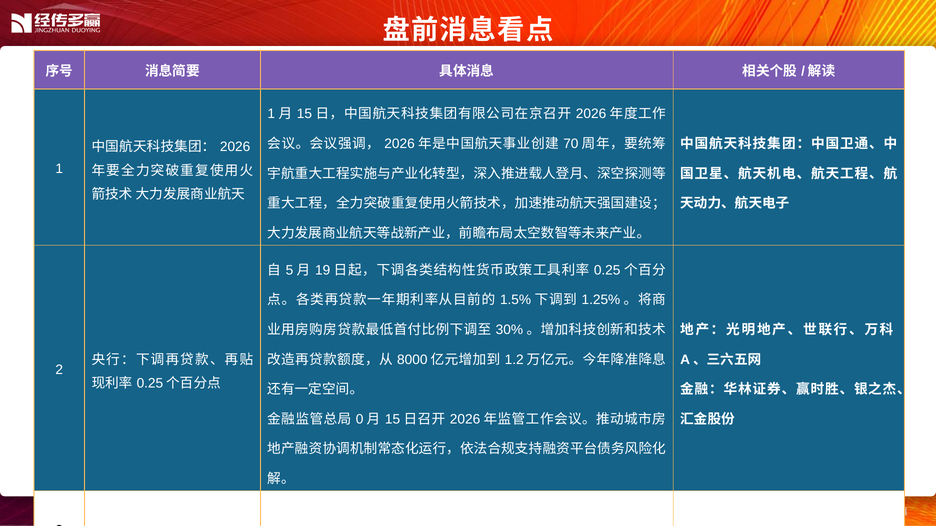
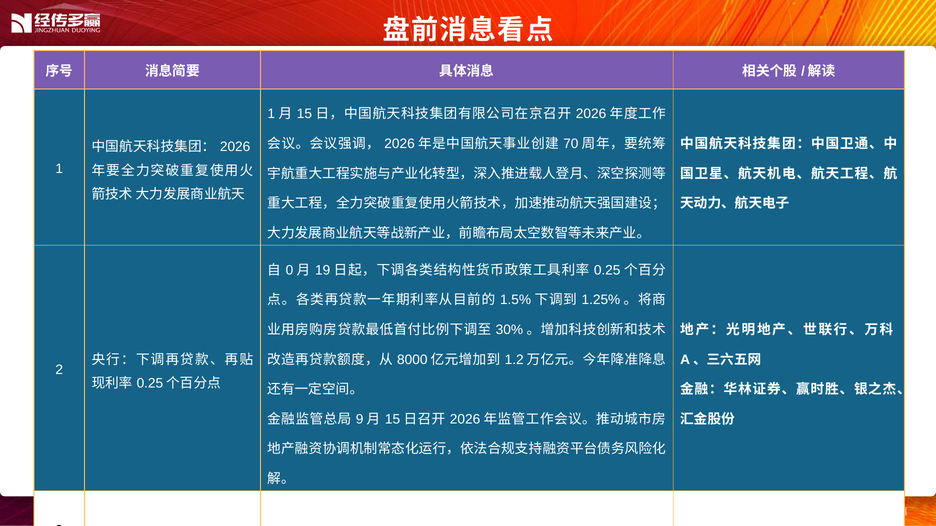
5: 5 -> 0 (289, 270)
0: 0 -> 9 (360, 420)
